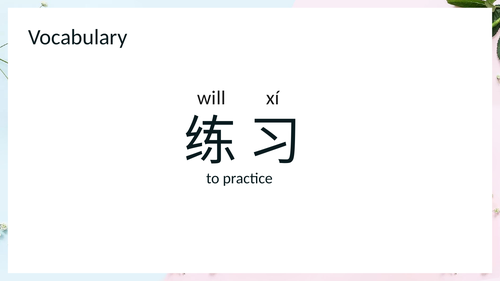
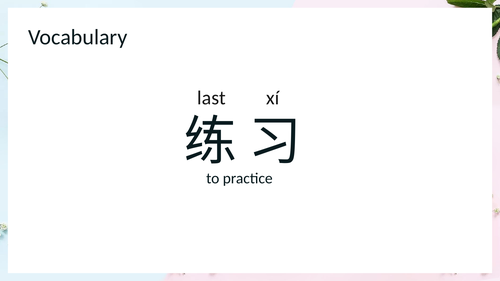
will: will -> last (211, 98)
